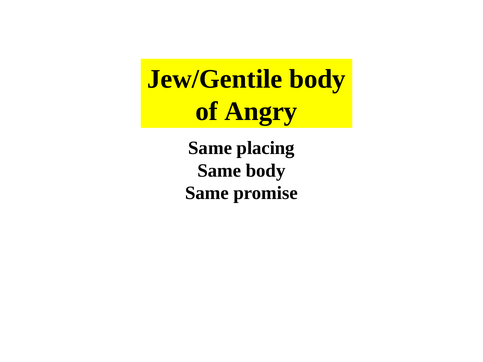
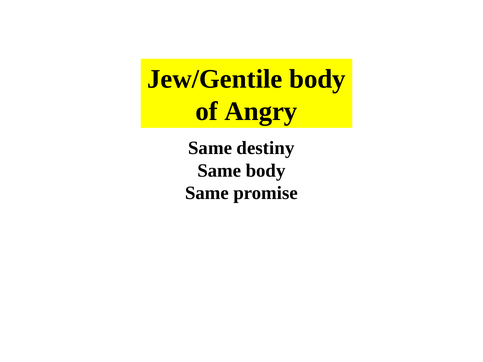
placing: placing -> destiny (266, 148)
